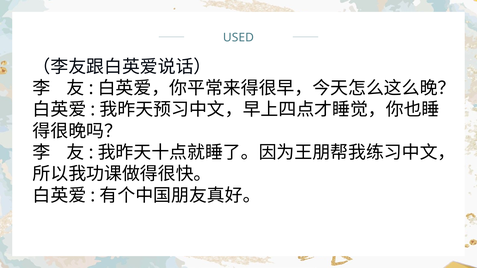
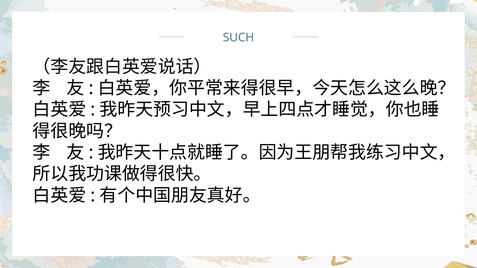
USED: USED -> SUCH (239, 38)
